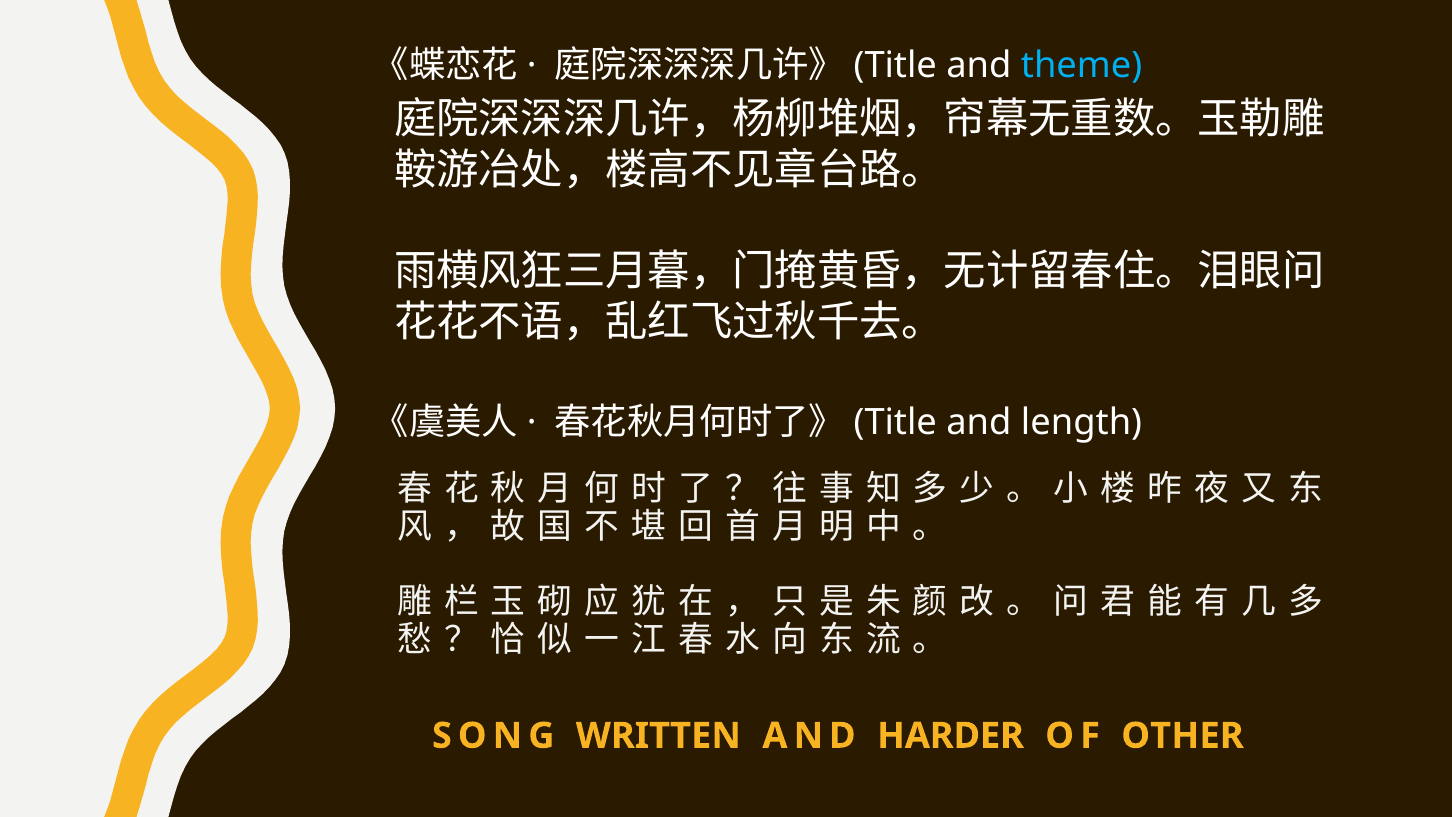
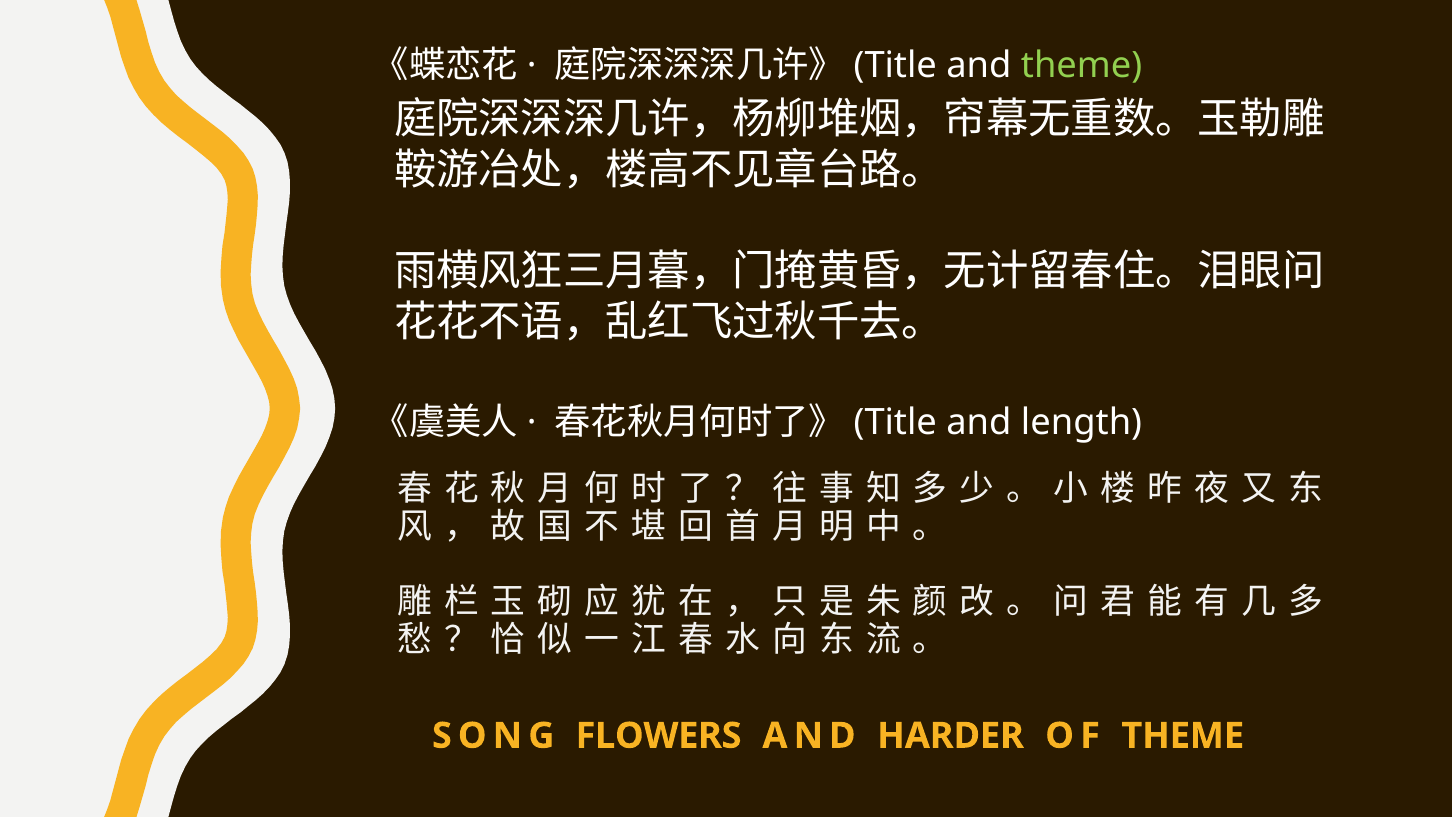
theme colour: light blue -> light green (1082, 65)
WRITTEN: WRITTEN -> FLOWERS (659, 736)
OF OTHER: OTHER -> THEME (1183, 736)
